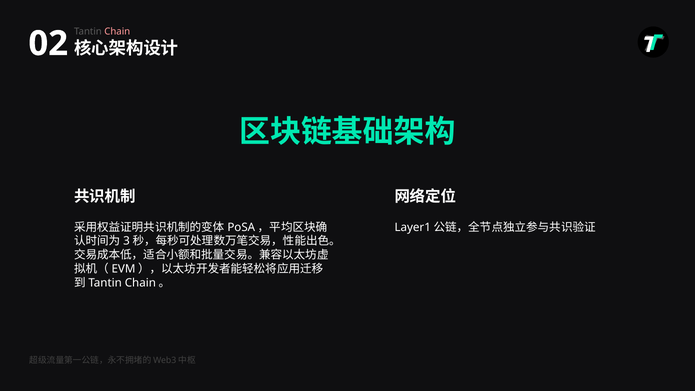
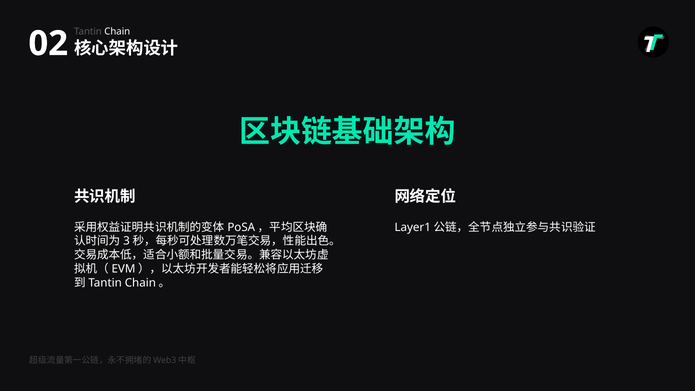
Chain colour: pink -> white (117, 32)
